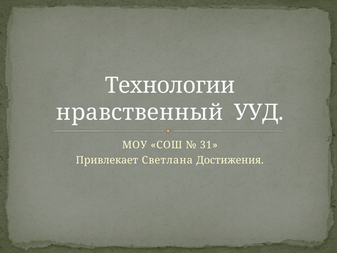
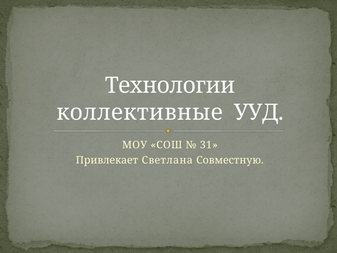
нравственный: нравственный -> коллективные (140, 112)
Достижения: Достижения -> Совместную (230, 160)
